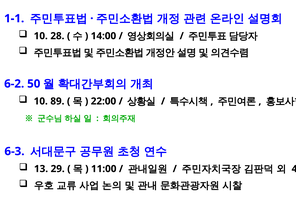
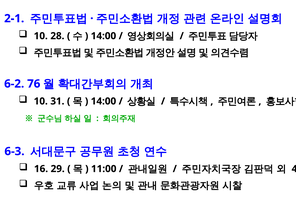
1-1: 1-1 -> 2-1 (14, 18)
50: 50 -> 76 (34, 84)
89: 89 -> 31 (57, 101)
22:00: 22:00 -> 14:00 (103, 101)
13: 13 -> 16 (41, 169)
